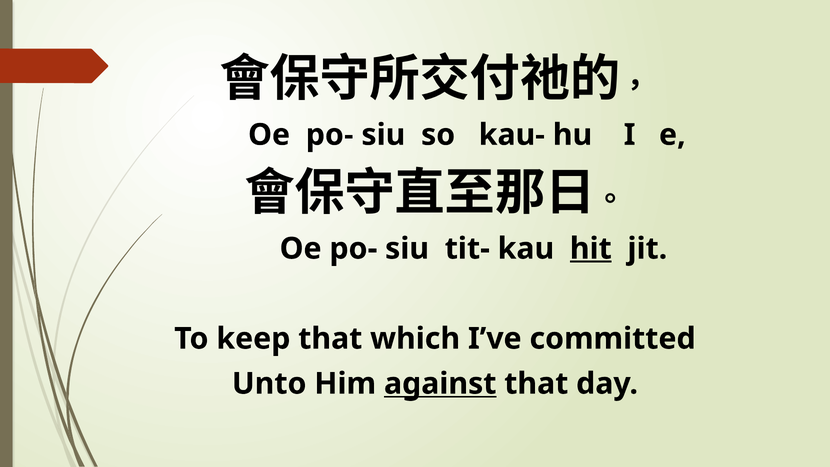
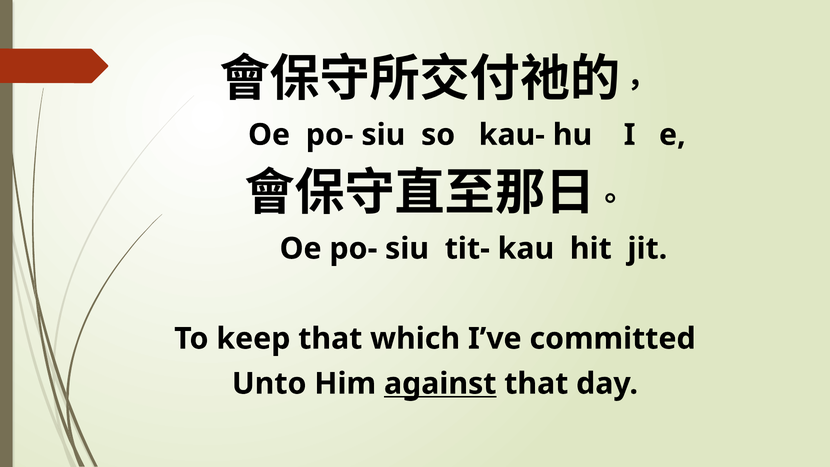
hit underline: present -> none (591, 249)
